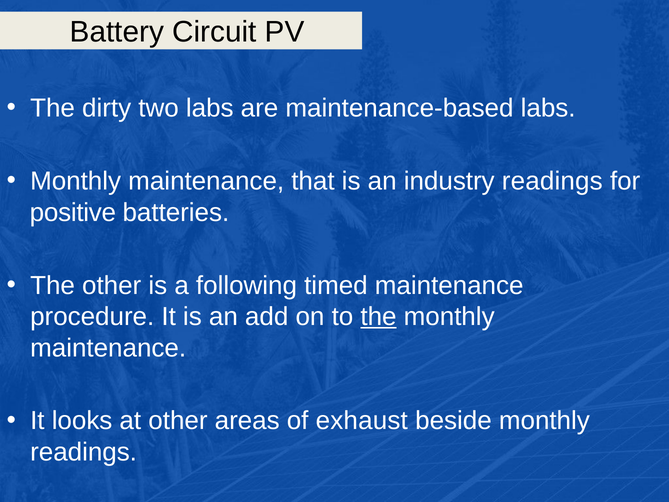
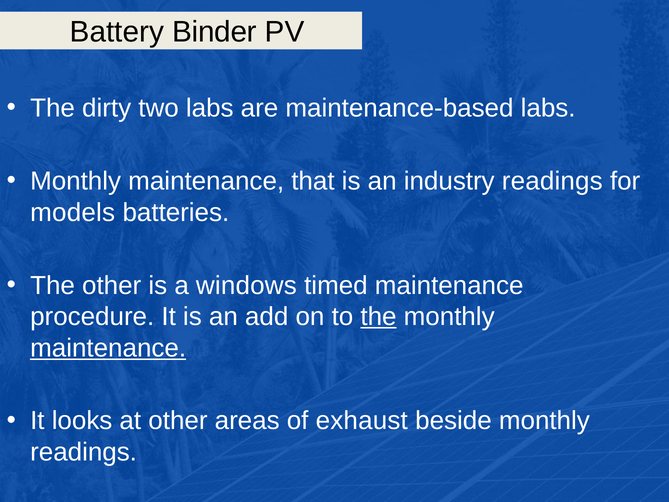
Circuit: Circuit -> Binder (215, 32)
positive: positive -> models (73, 212)
following: following -> windows (246, 285)
maintenance underline: none -> present (108, 348)
